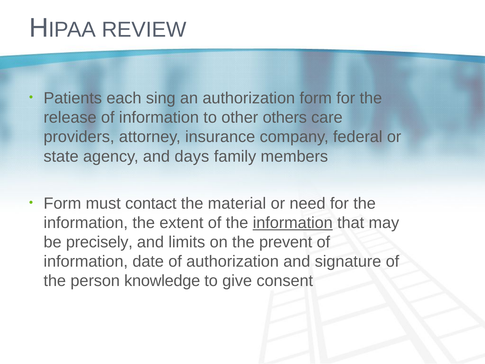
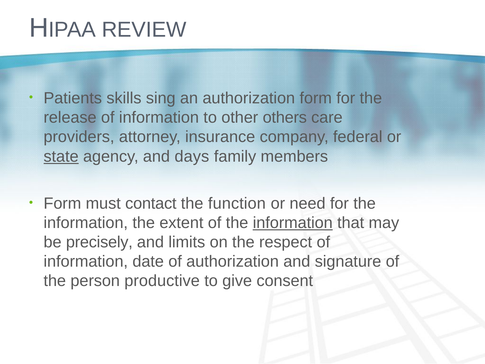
each: each -> skills (124, 98)
state underline: none -> present (61, 156)
material: material -> function (237, 203)
prevent: prevent -> respect (286, 242)
knowledge: knowledge -> productive (162, 281)
